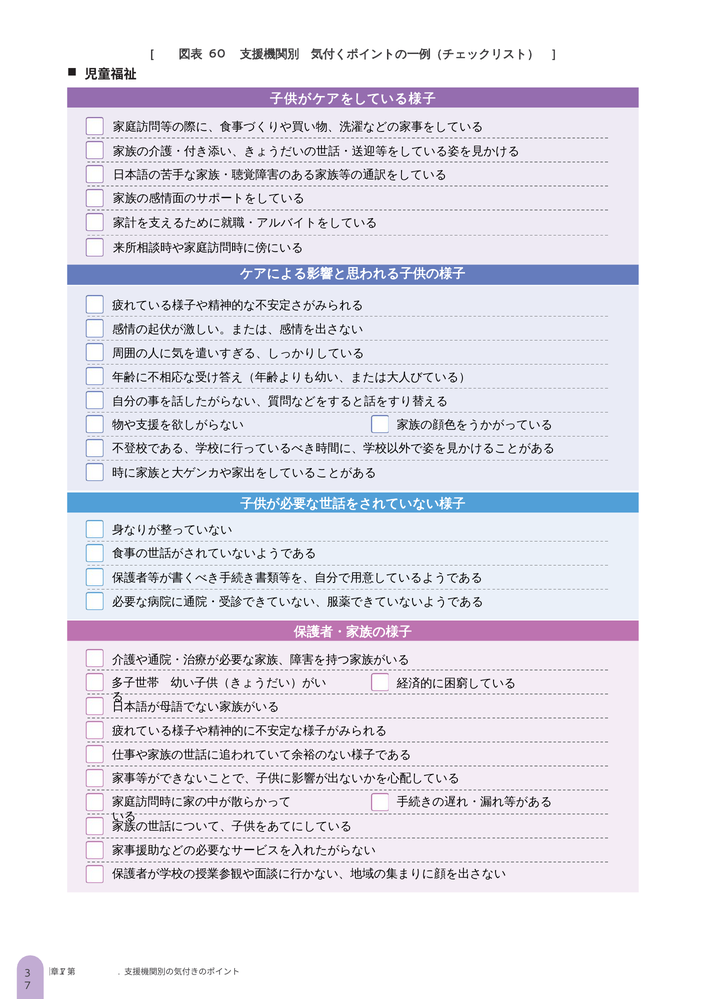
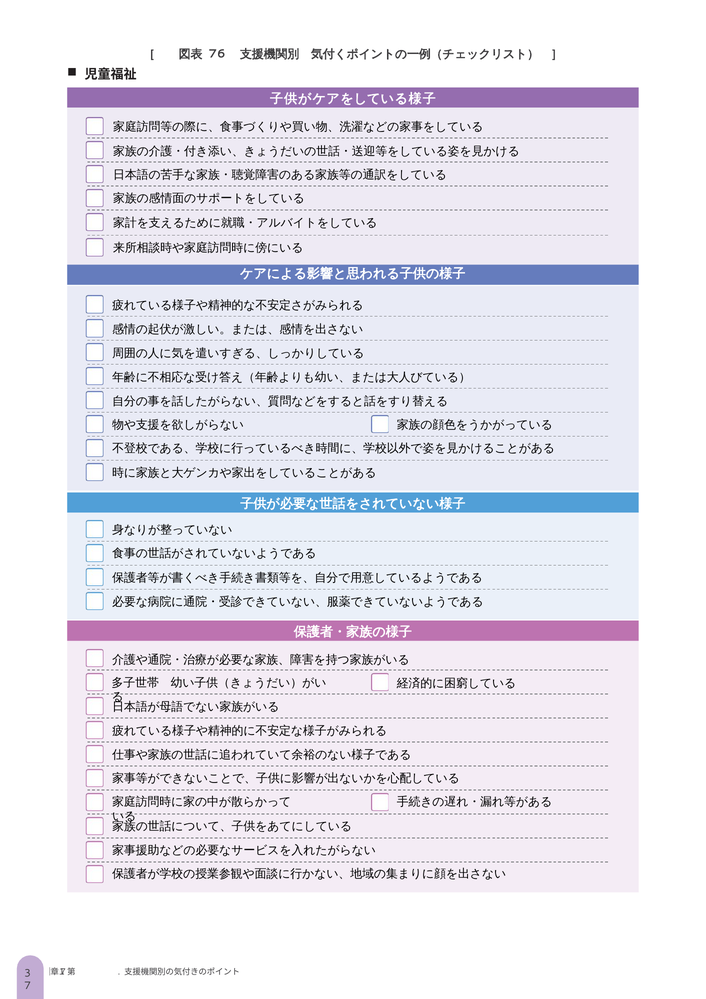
60: 60 -> 76 (217, 54)
